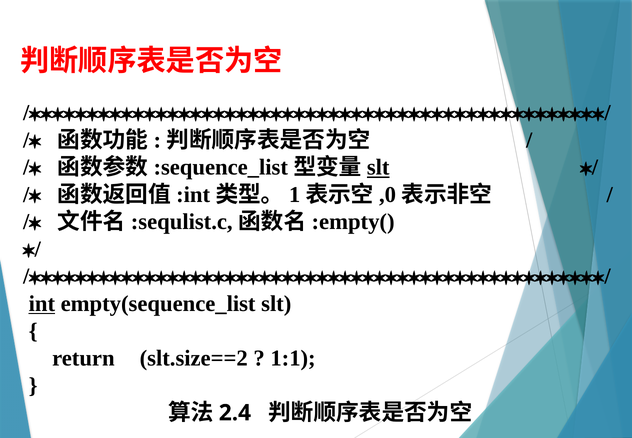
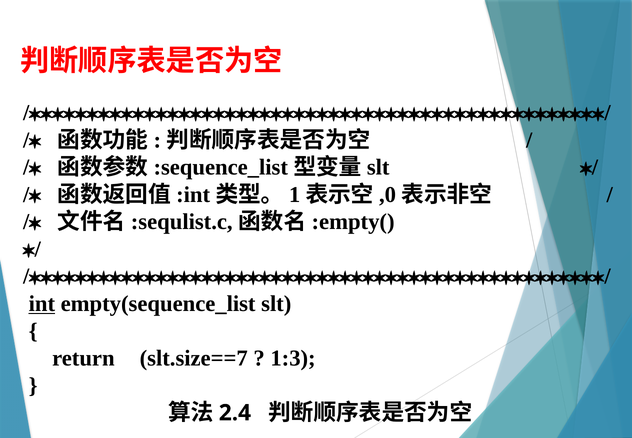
slt underline: present -> none (378, 167)
slt.size==2: slt.size==2 -> slt.size==7 (194, 358)
1:1: 1:1 -> 1:3 (293, 358)
